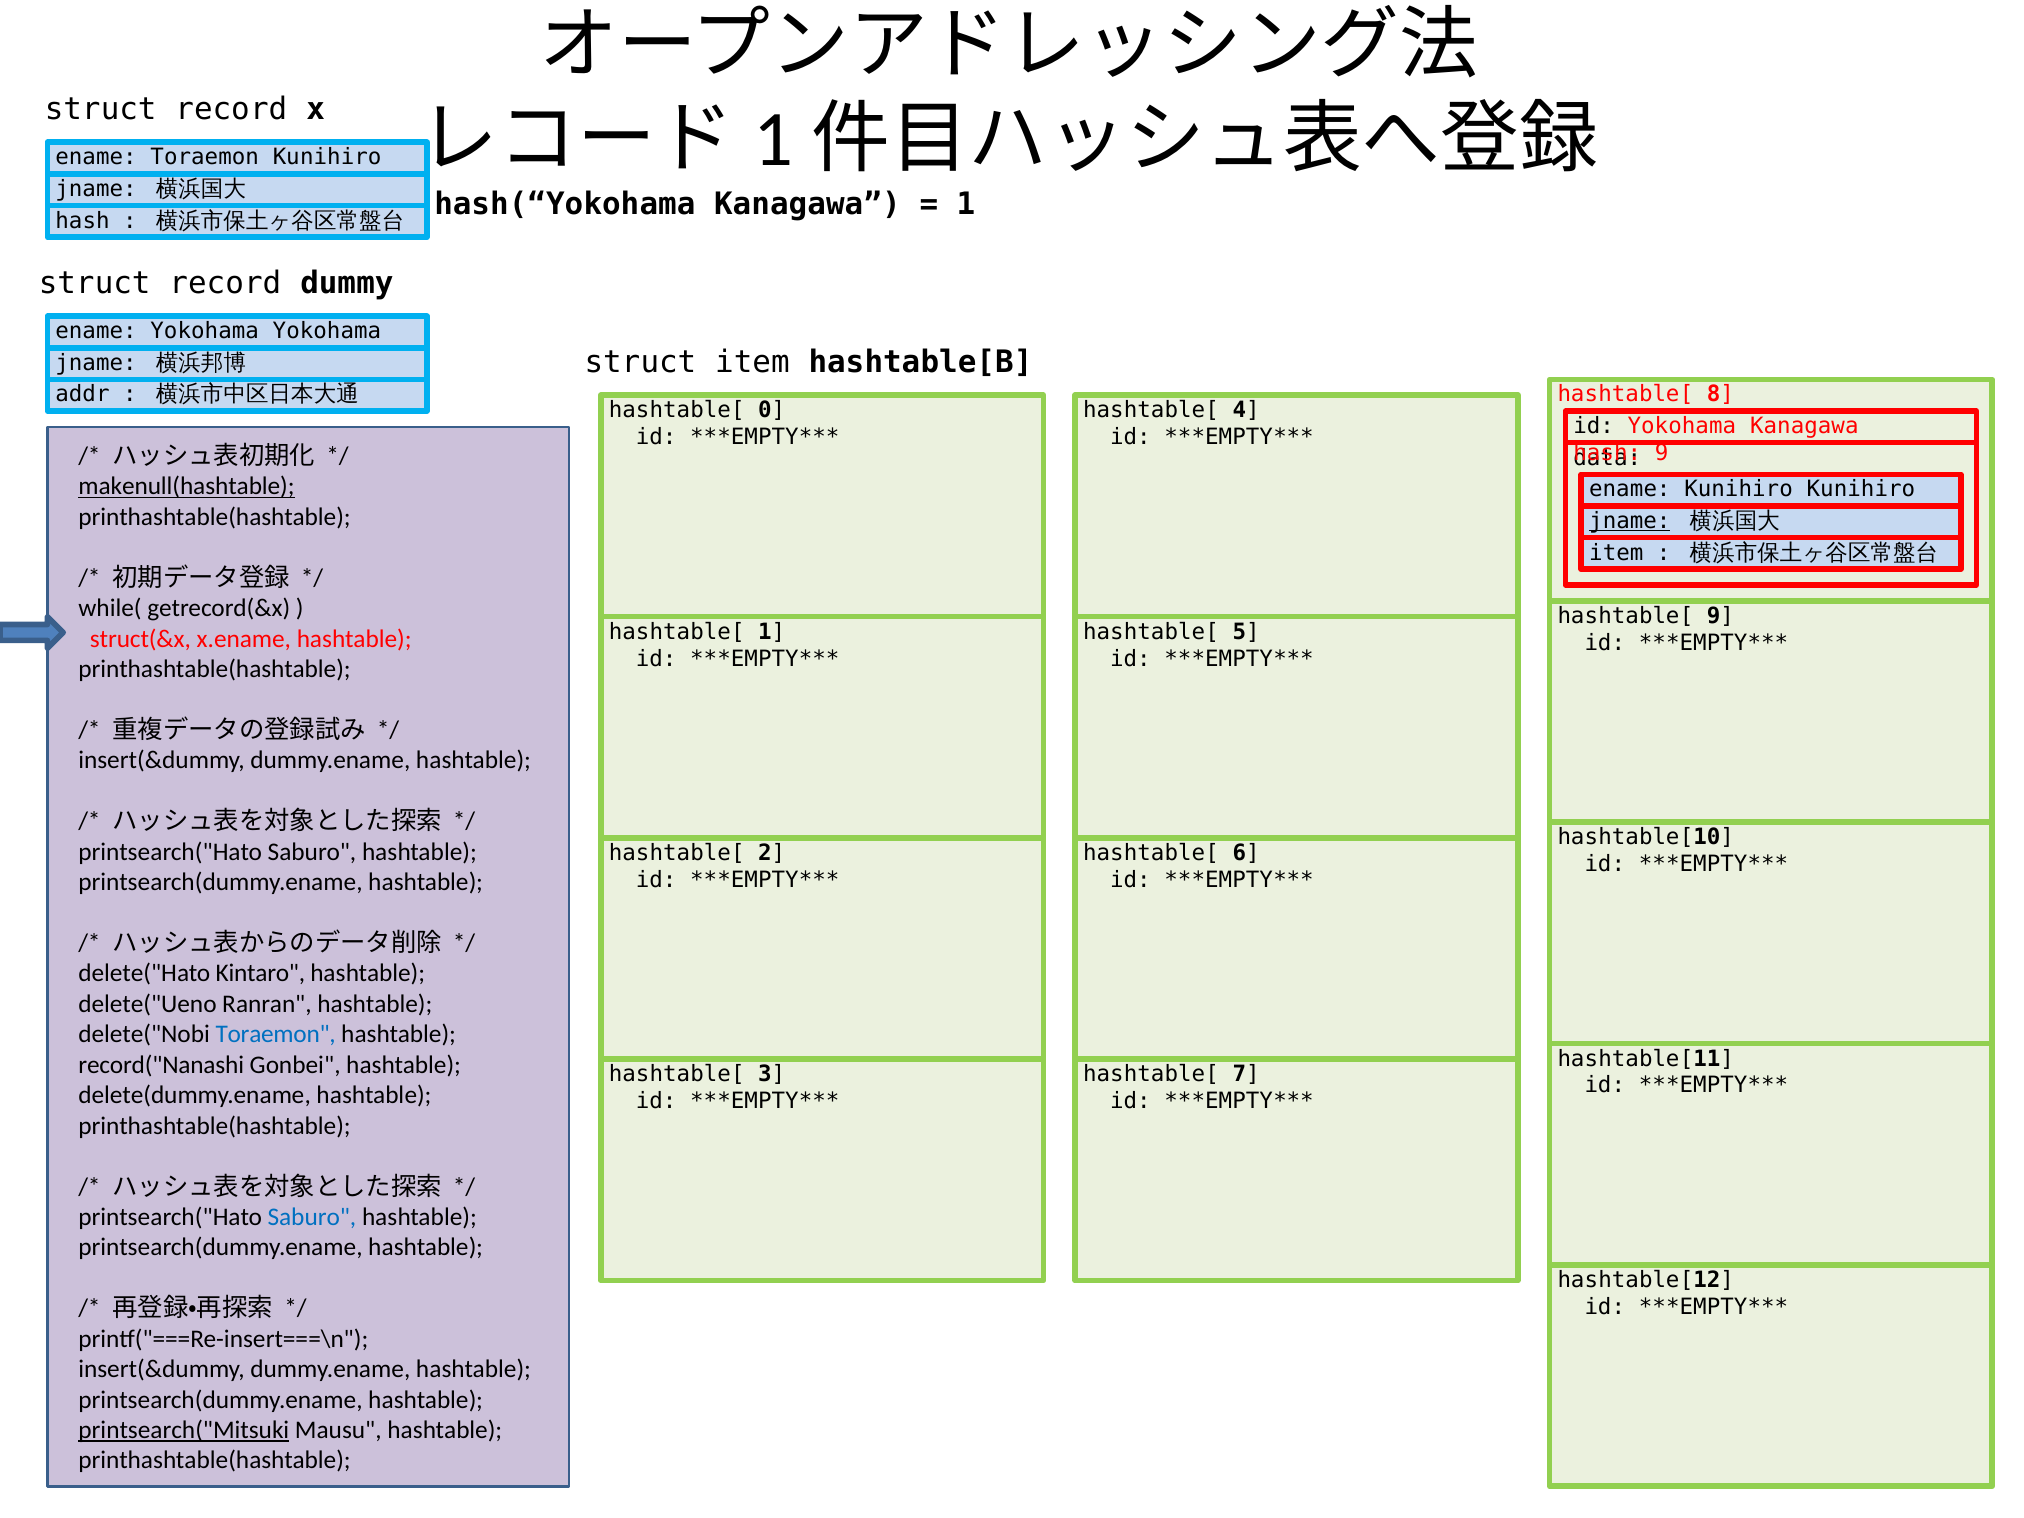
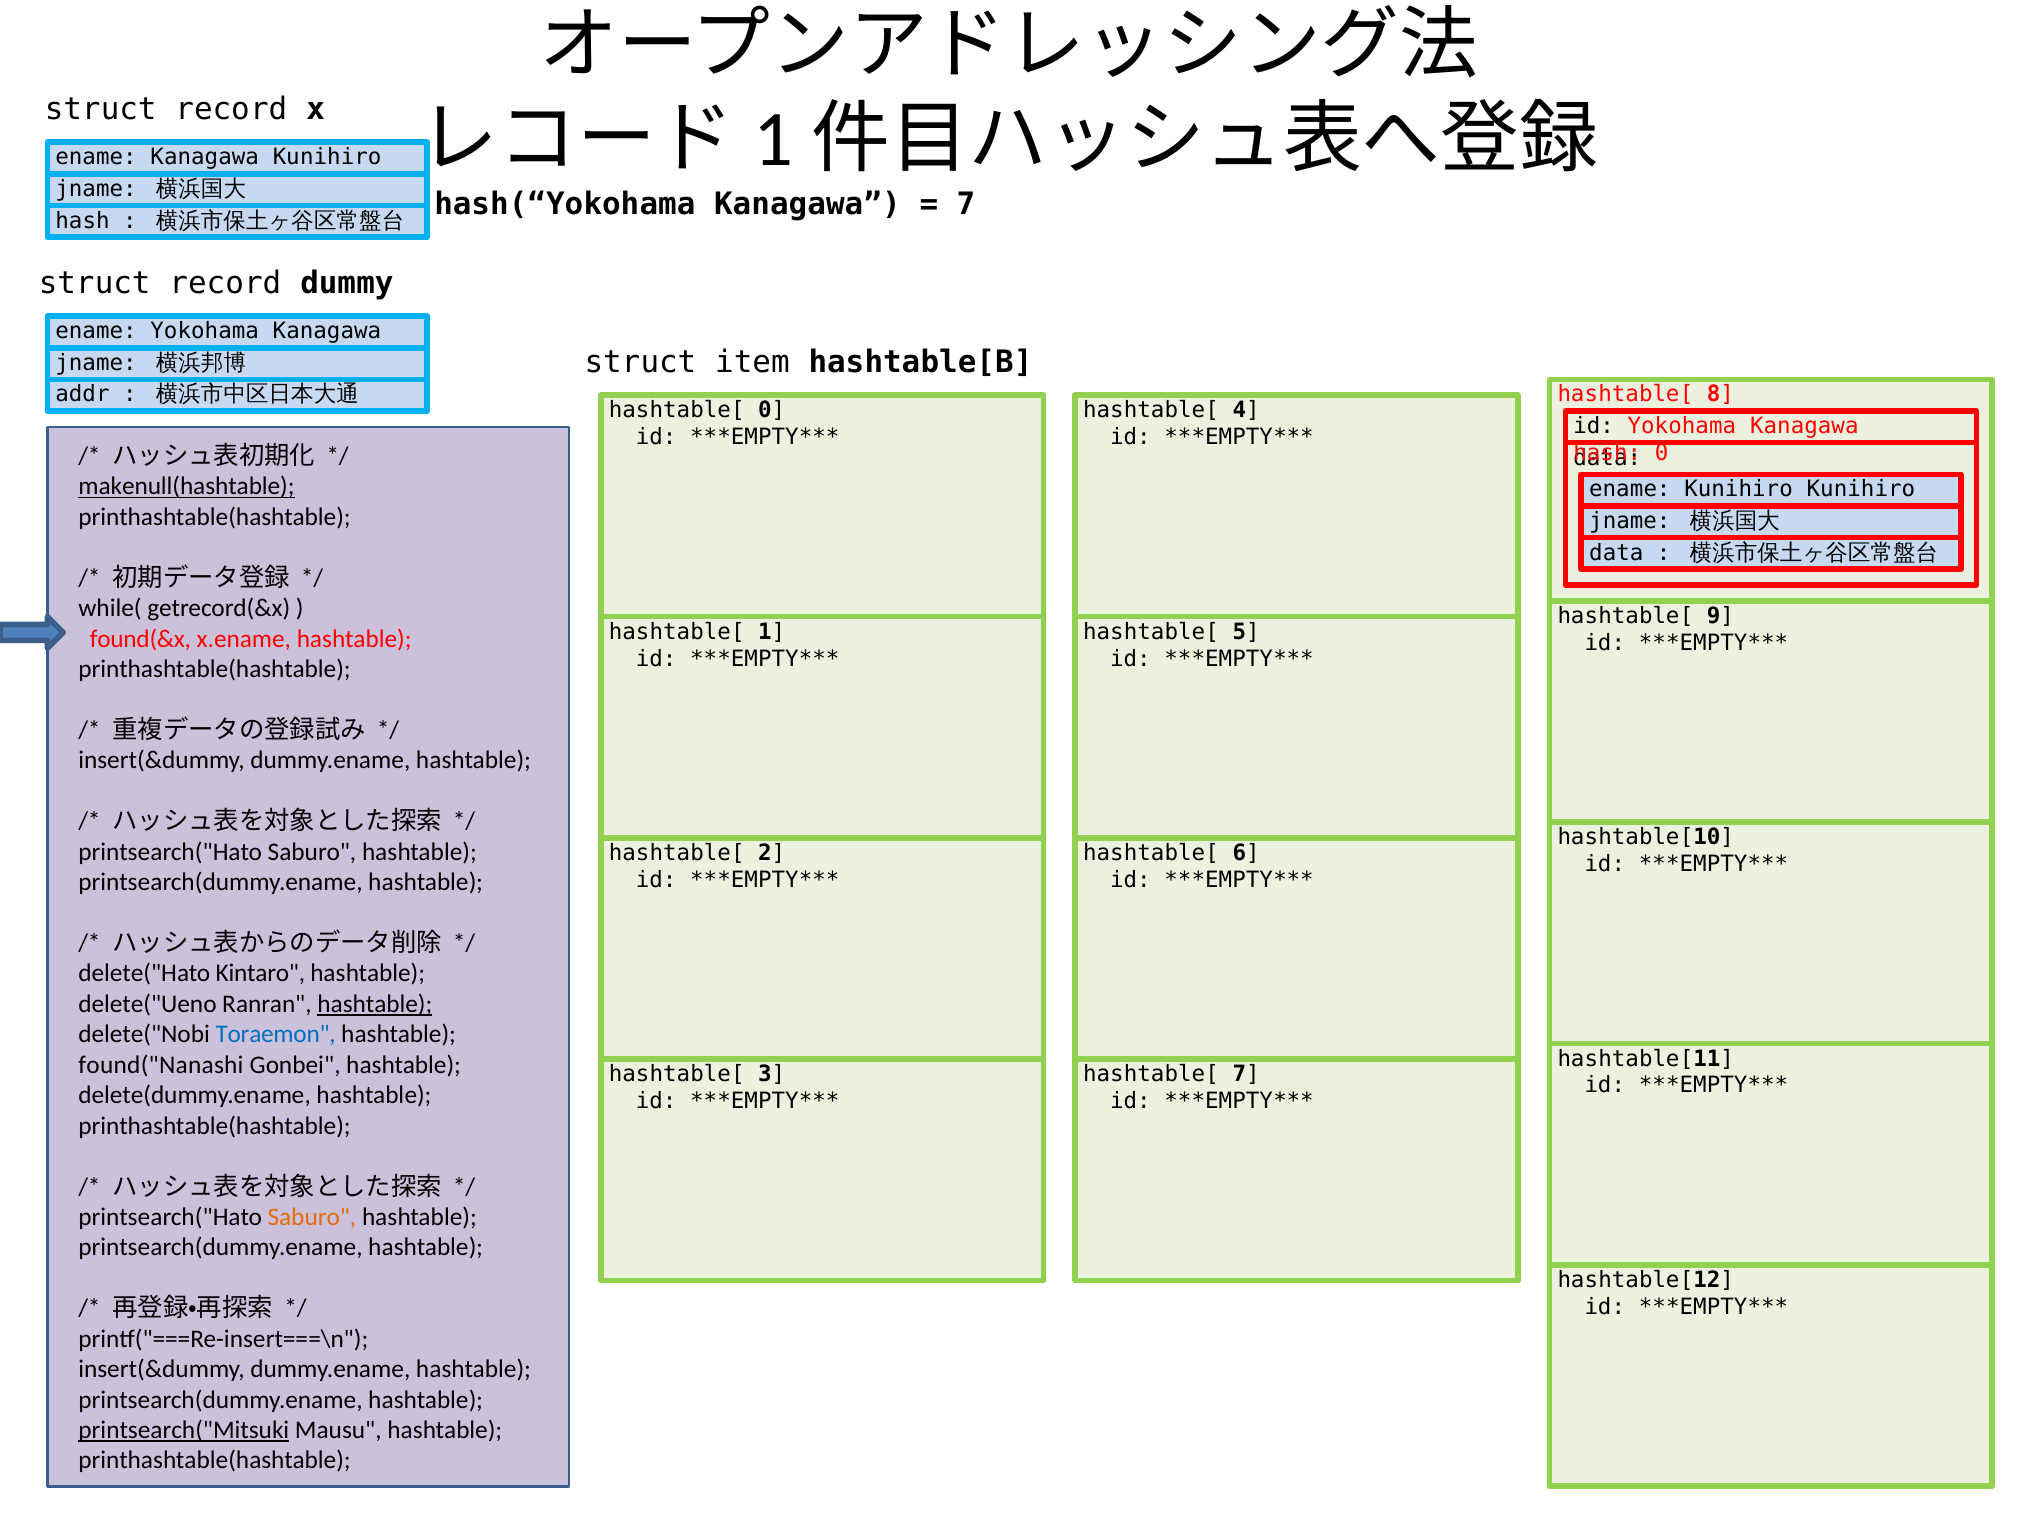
ename Toraemon: Toraemon -> Kanagawa (205, 157)
1: 1 -> 7 (966, 205)
ename Yokohama Yokohama: Yokohama -> Kanagawa (327, 331)
9: 9 -> 0 (1662, 453)
jname underline: present -> none (1630, 521)
item: item -> data (1616, 553)
struct(&x: struct(&x -> found(&x (140, 639)
hashtable underline: none -> present (375, 1004)
record("Nanashi: record("Nanashi -> found("Nanashi (161, 1065)
Saburo colour: blue -> orange (312, 1217)
